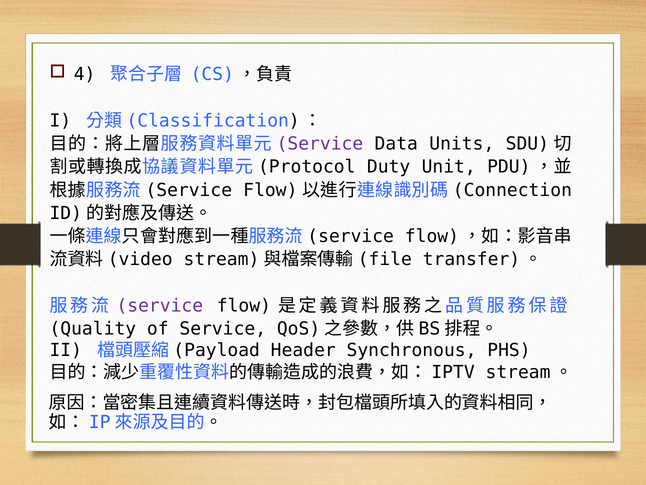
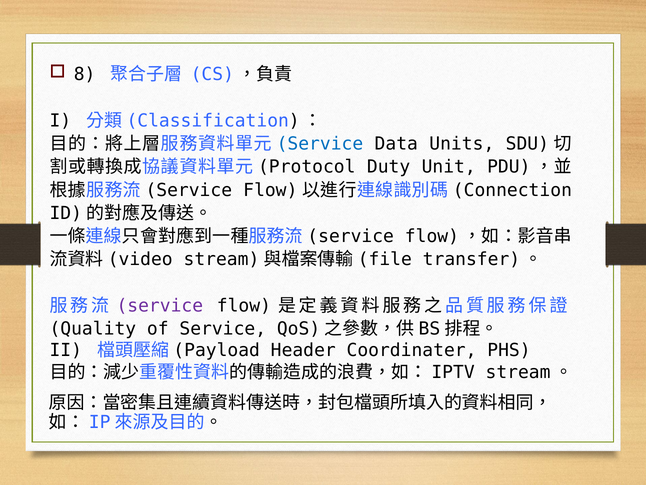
4: 4 -> 8 (85, 74)
Service colour: purple -> blue (320, 144)
Synchronous: Synchronous -> Coordinater (412, 350)
